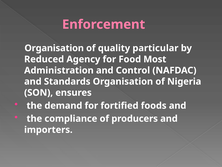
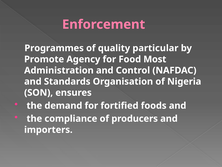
Organisation: Organisation -> Programmes (54, 48)
Reduced: Reduced -> Promote (44, 59)
